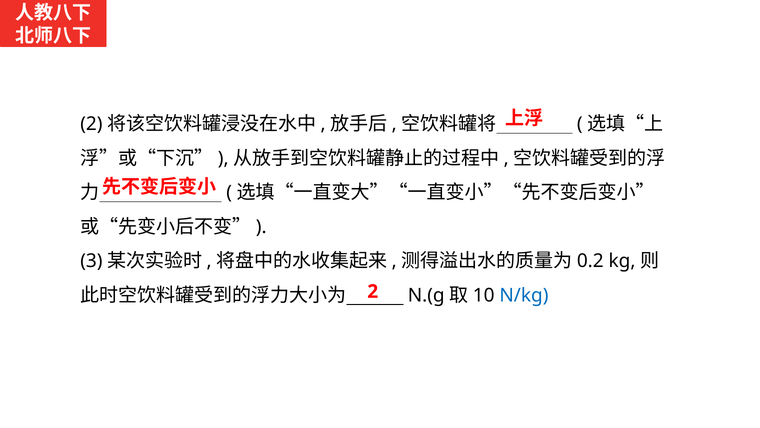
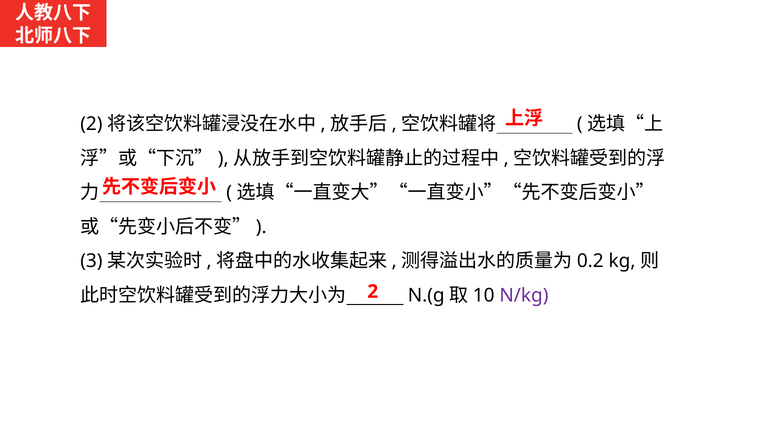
N/kg colour: blue -> purple (524, 295)
